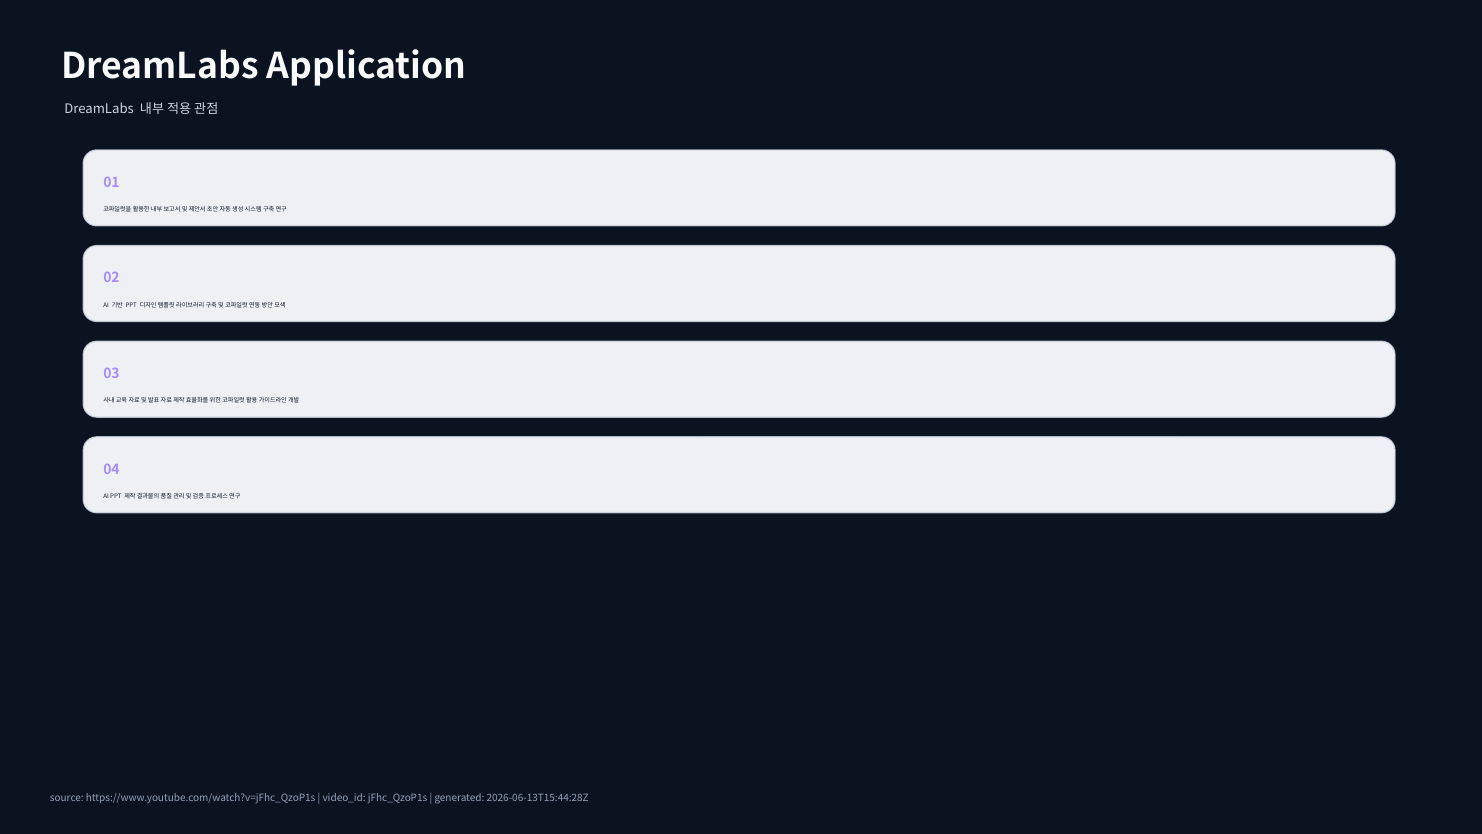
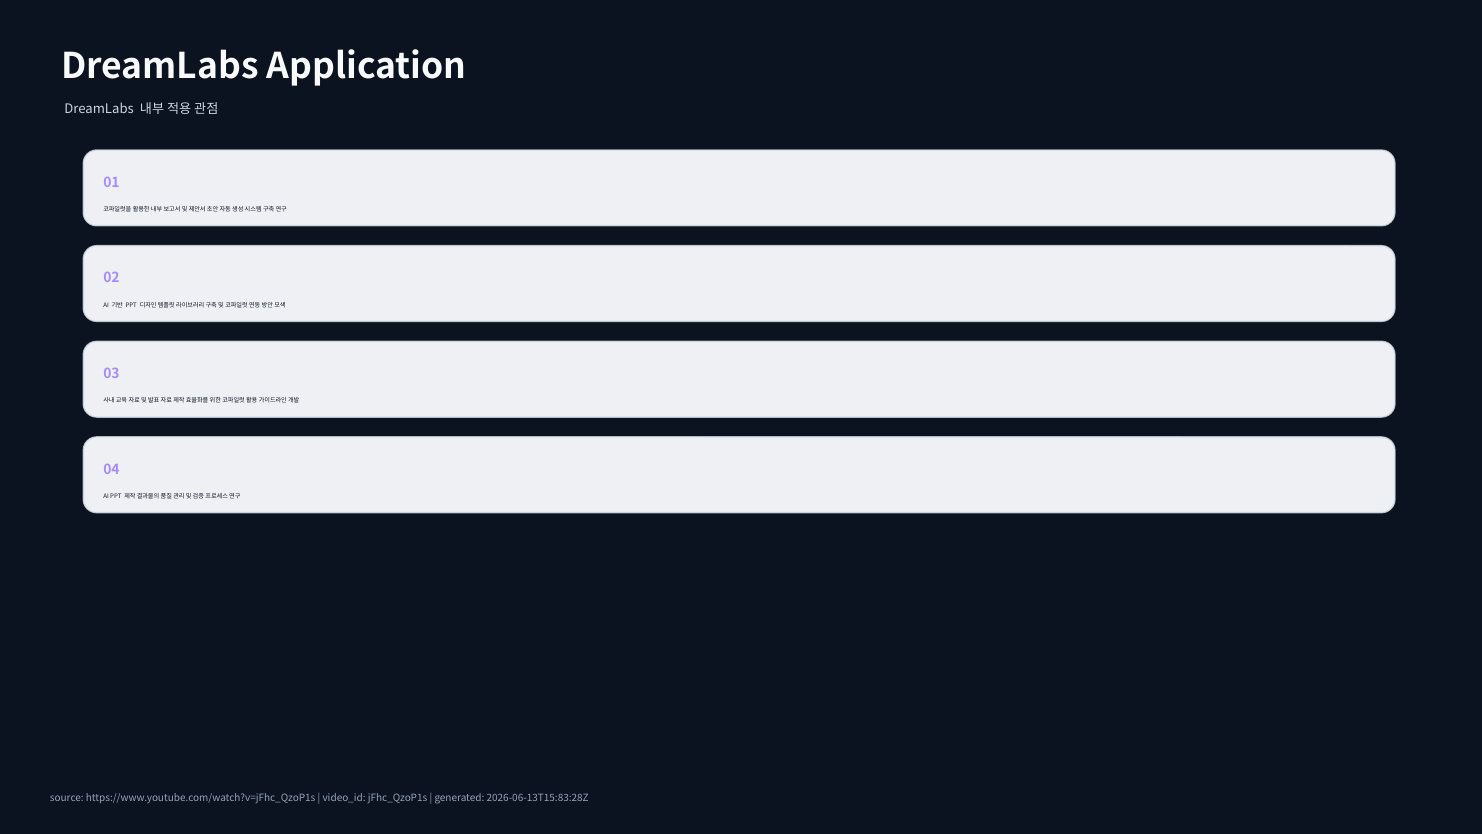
2026-06-13T15:44:28Z: 2026-06-13T15:44:28Z -> 2026-06-13T15:83:28Z (538, 798)
